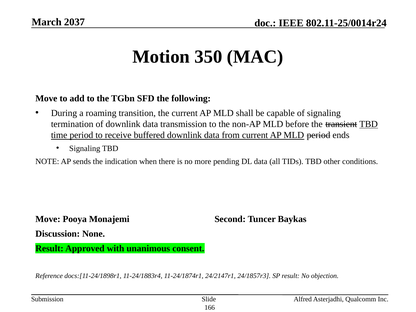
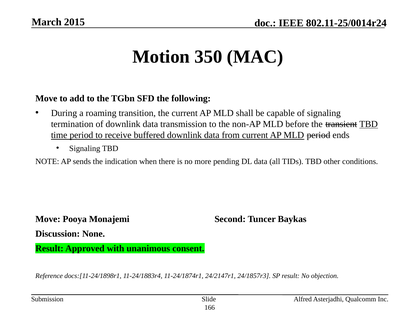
2037: 2037 -> 2015 (74, 22)
